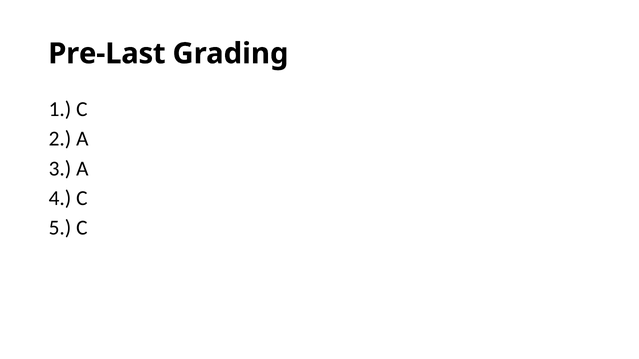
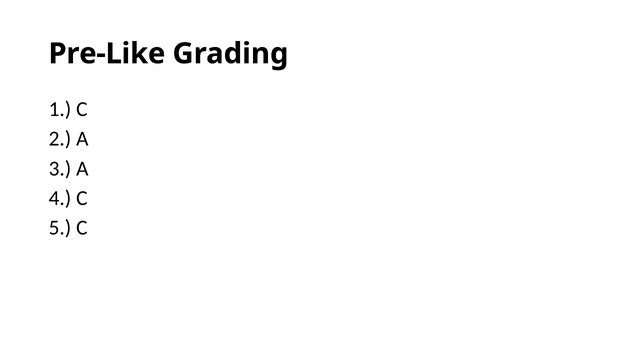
Pre-Last: Pre-Last -> Pre-Like (107, 54)
